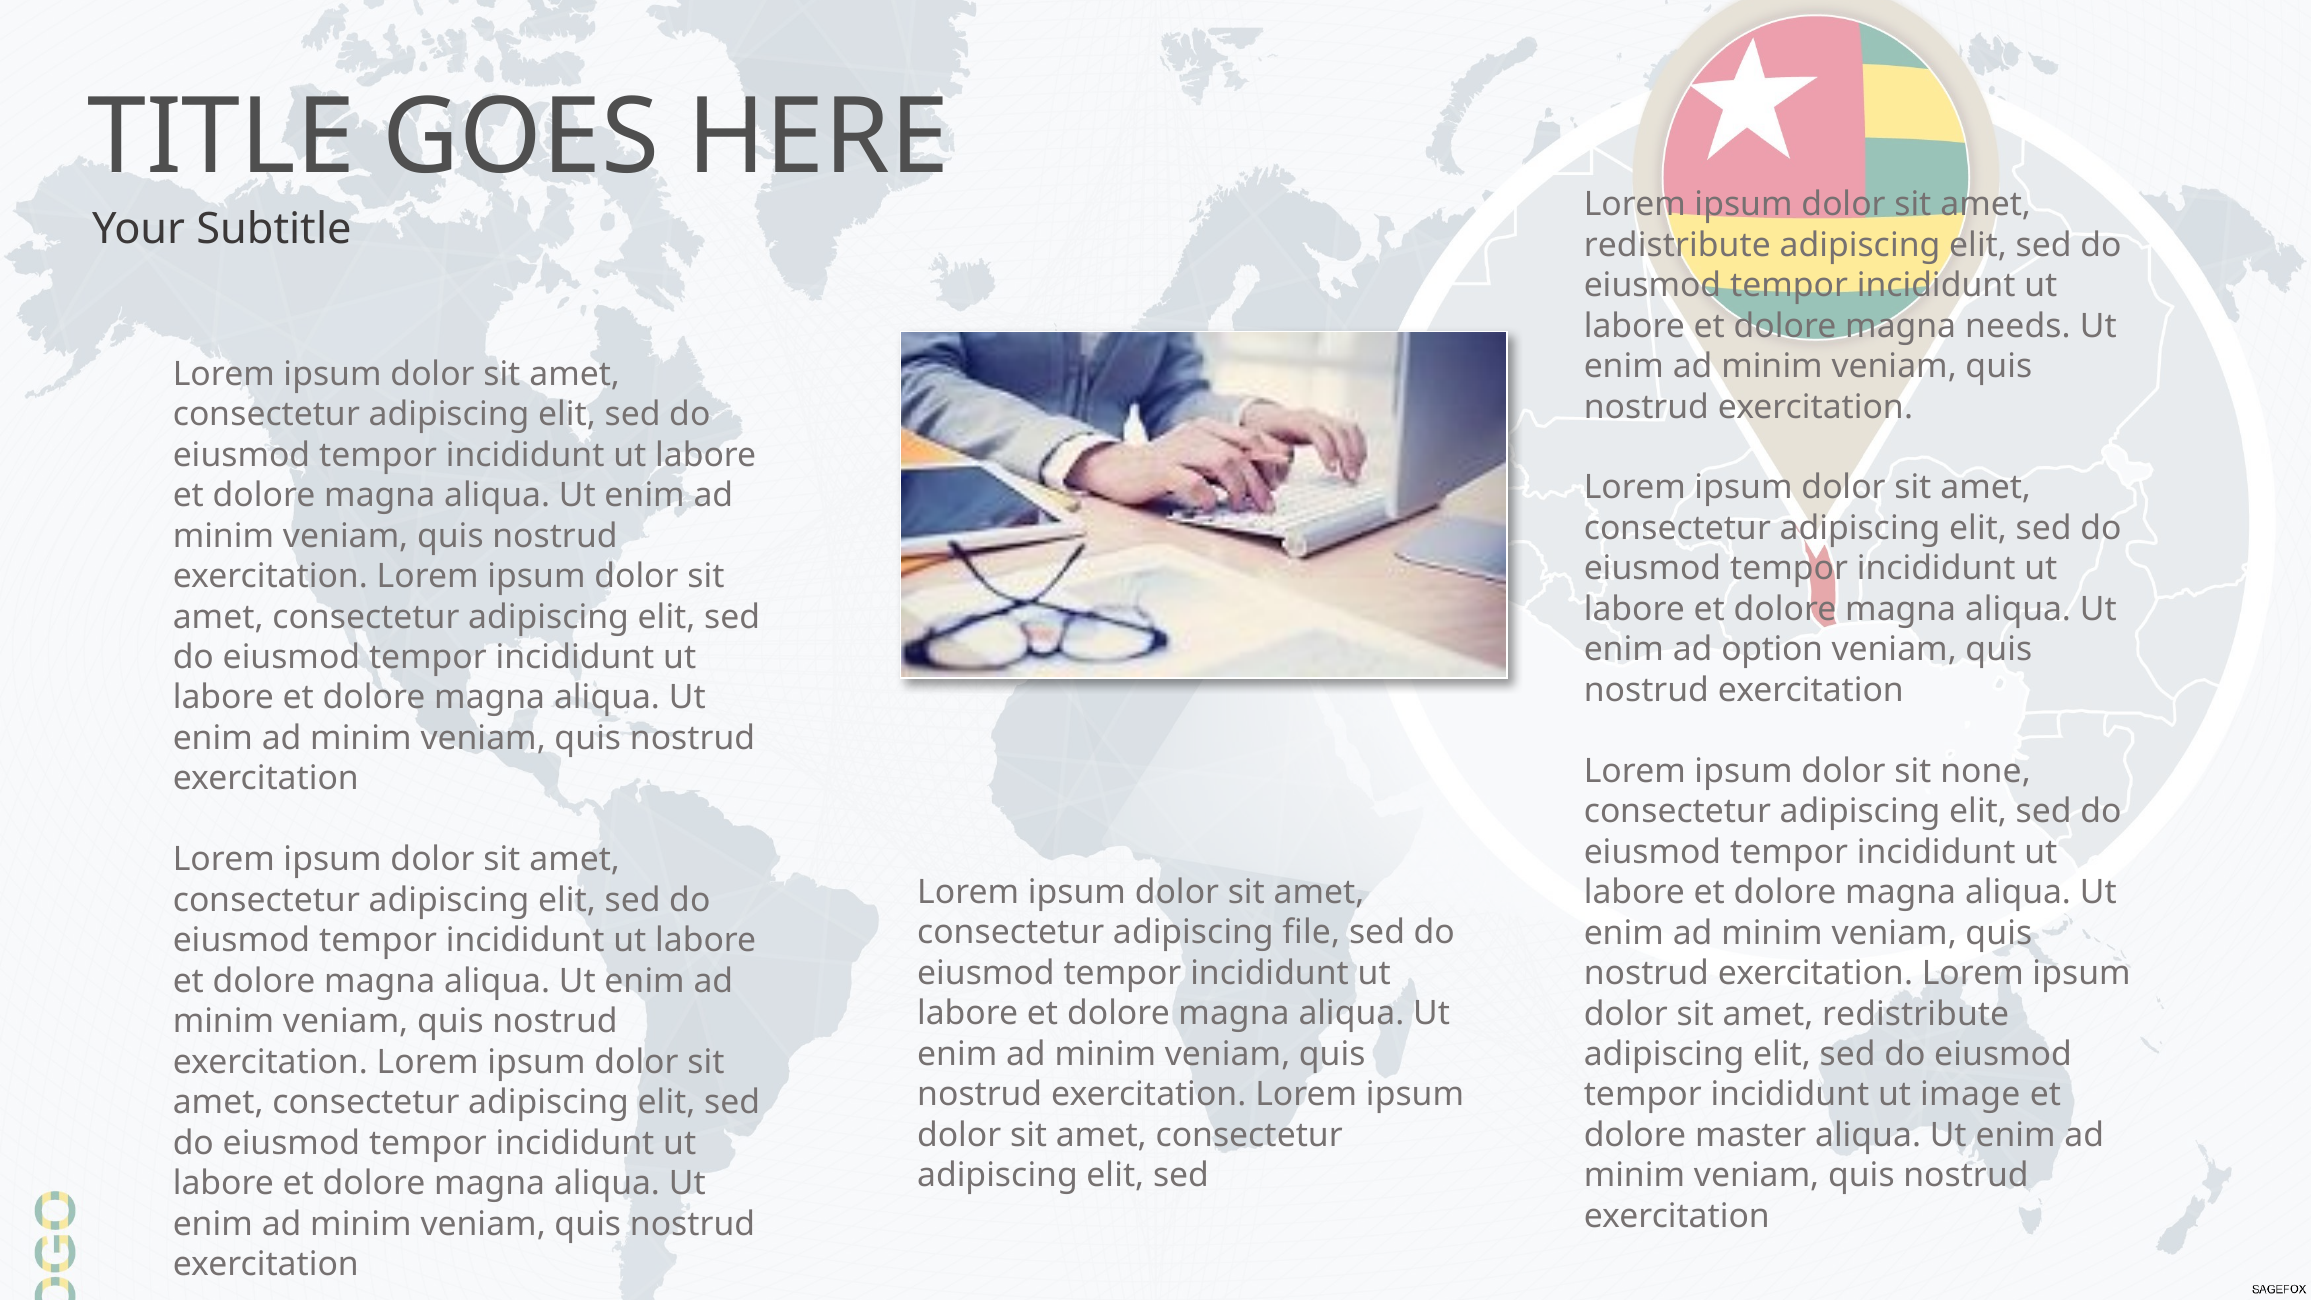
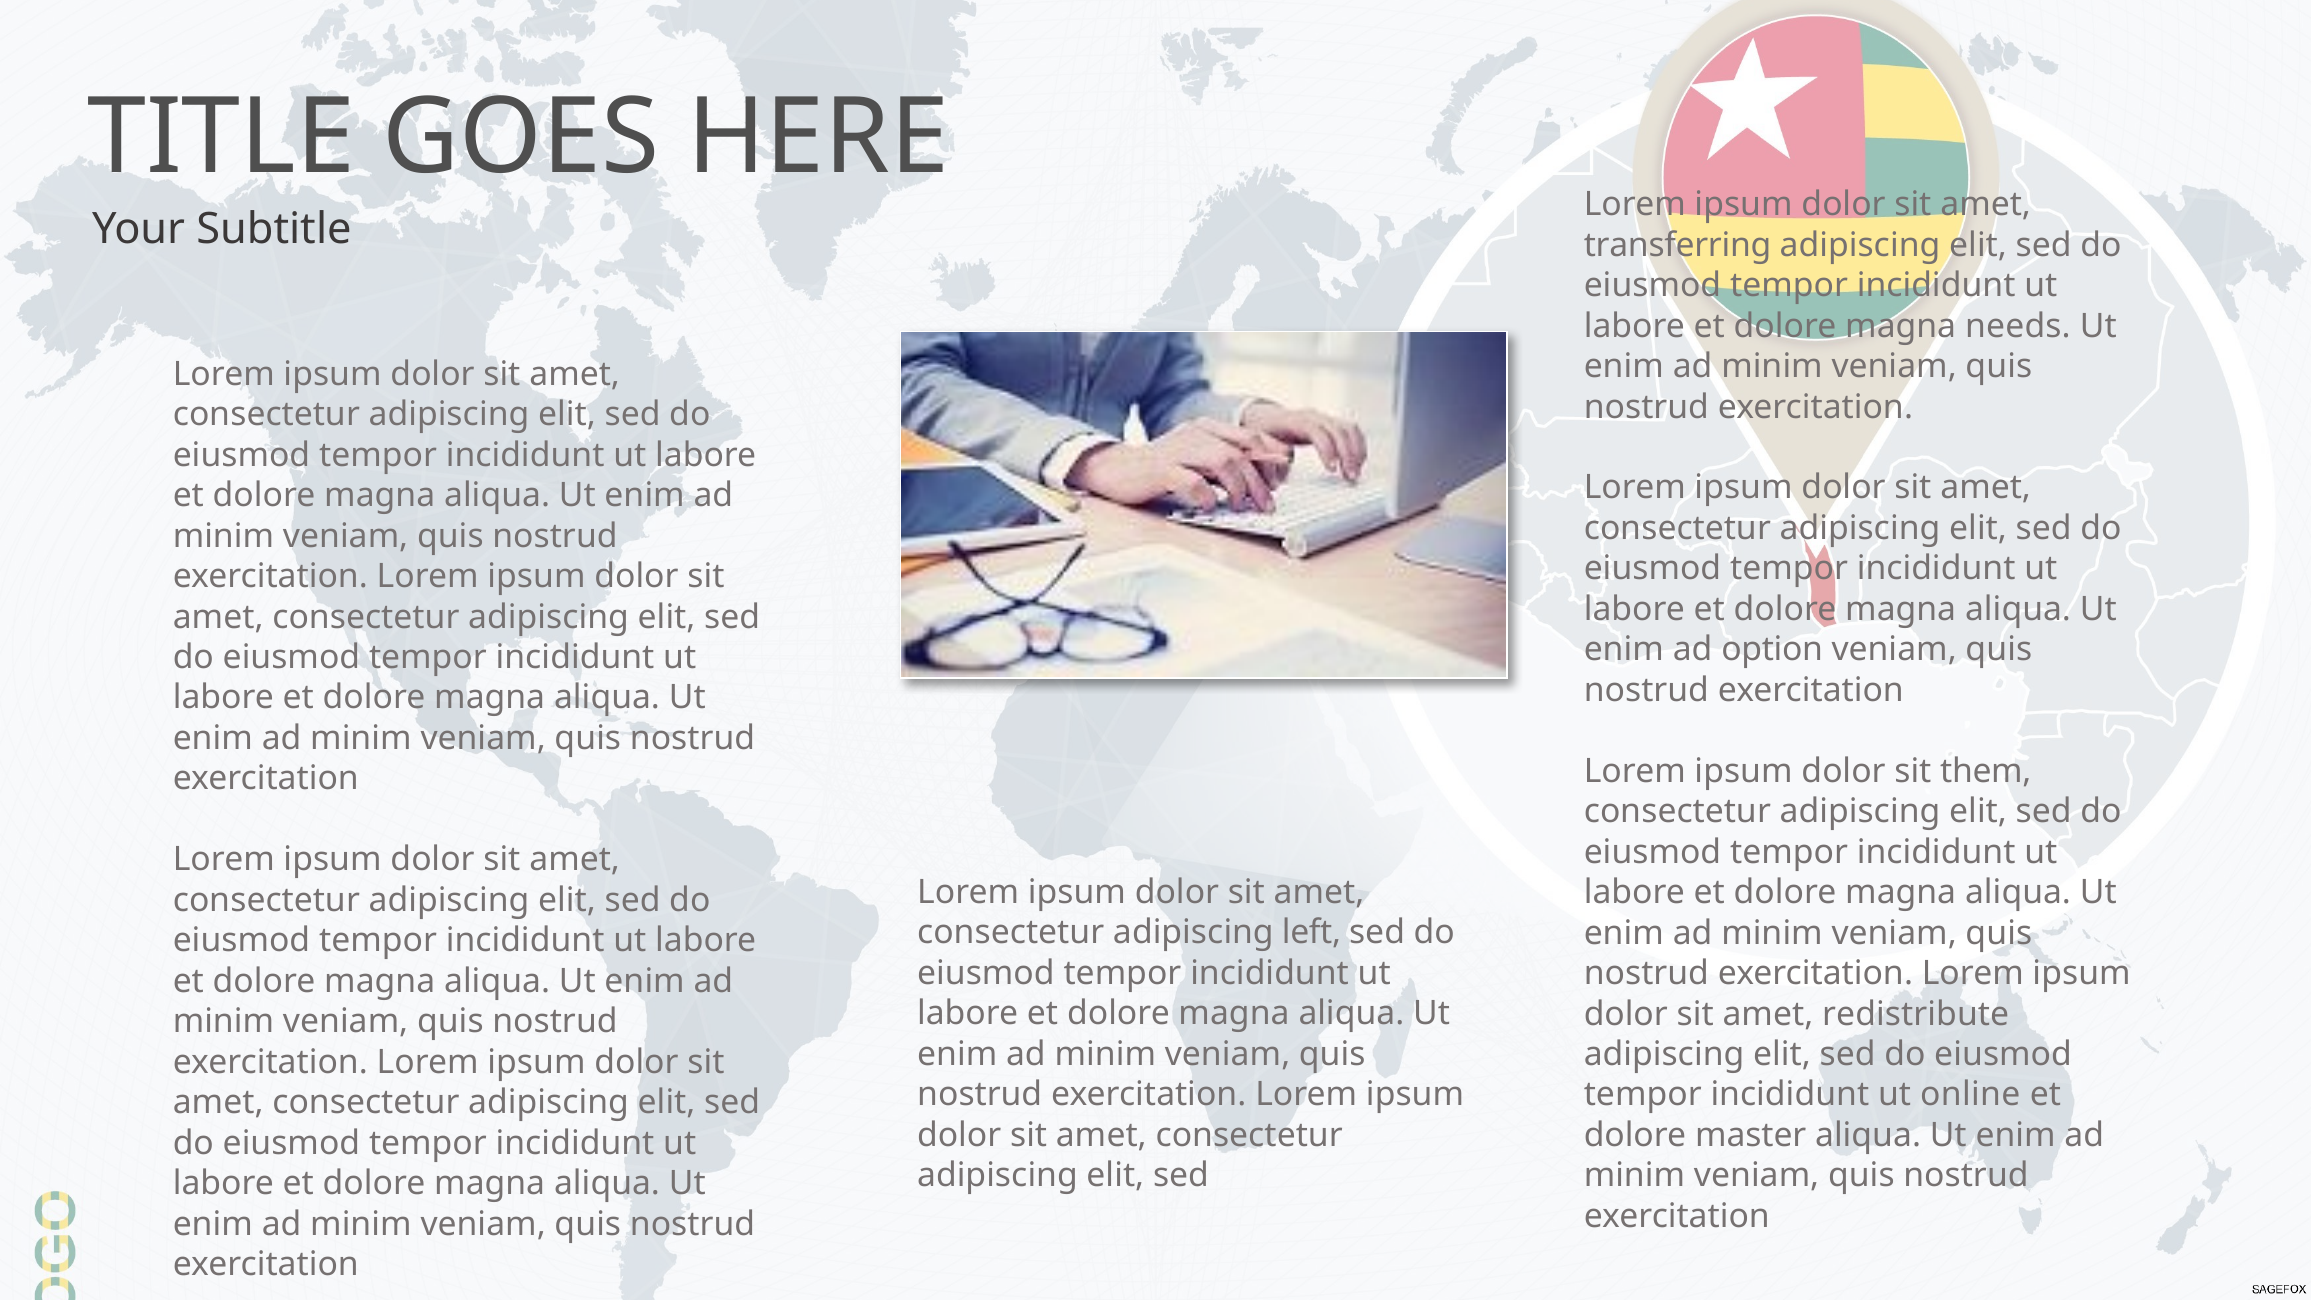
redistribute: redistribute -> transferring (1678, 245)
none: none -> them (1986, 771)
file: file -> left (1311, 933)
image: image -> online (1970, 1095)
